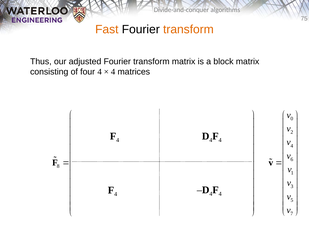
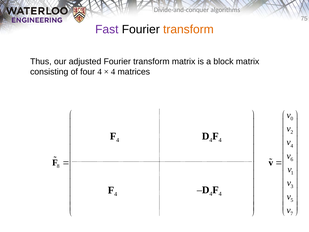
Fast colour: orange -> purple (107, 29)
